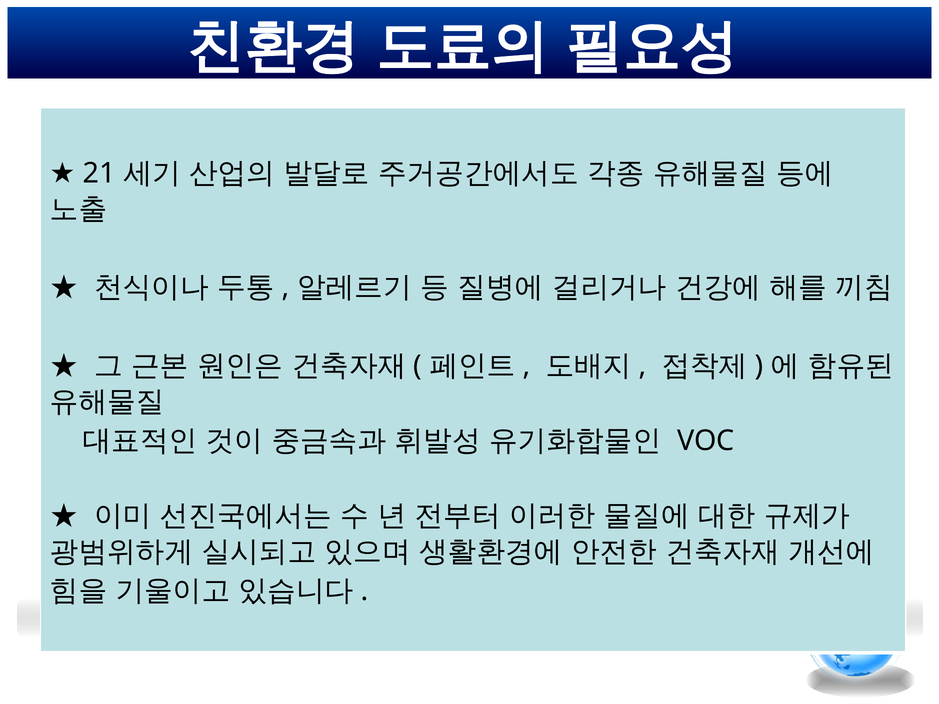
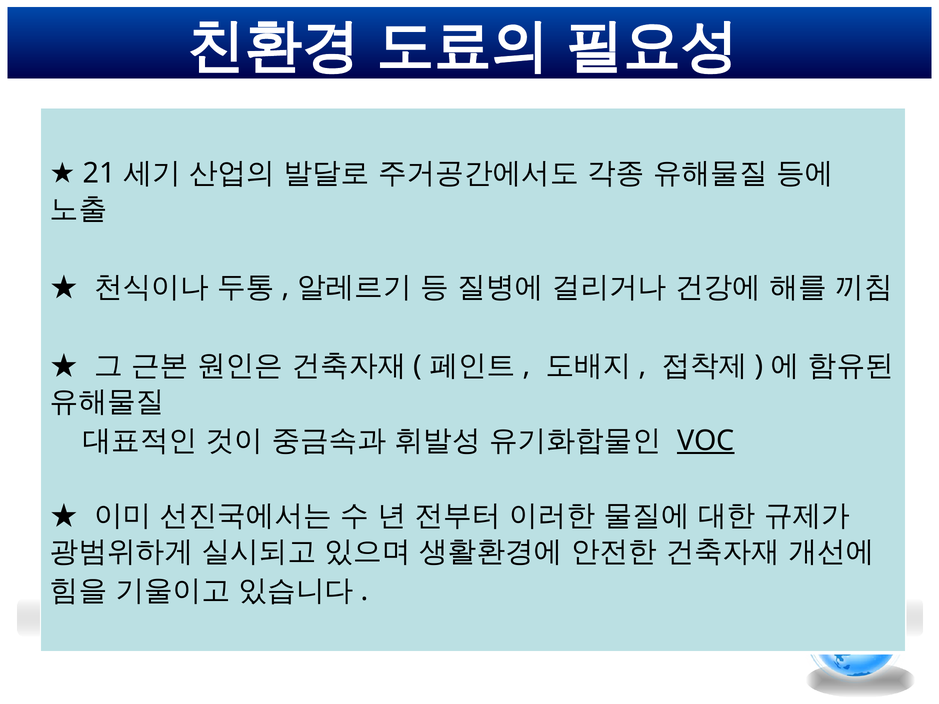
VOC underline: none -> present (706, 441)
